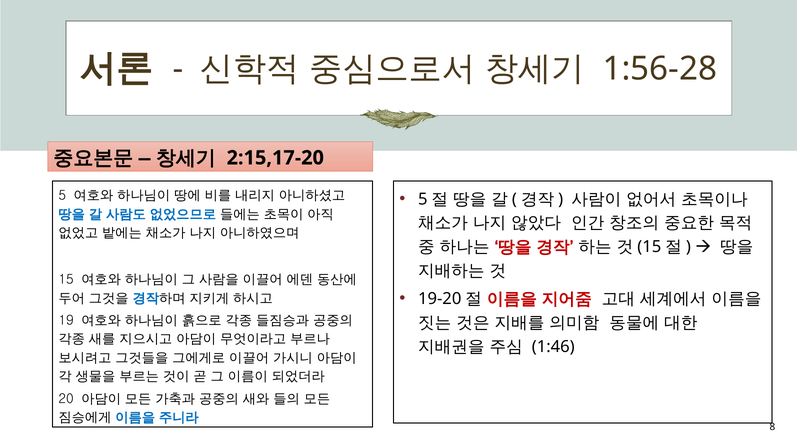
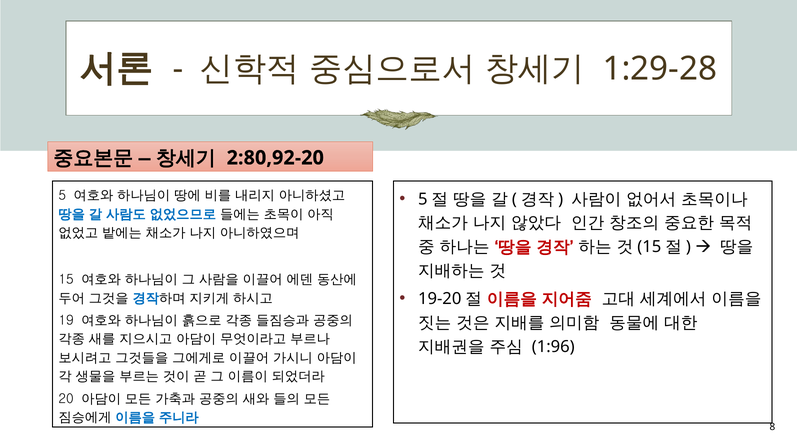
1:56-28: 1:56-28 -> 1:29-28 (660, 69)
2:15,17-20: 2:15,17-20 -> 2:80,92-20 (275, 158)
1:46: 1:46 -> 1:96 (553, 347)
